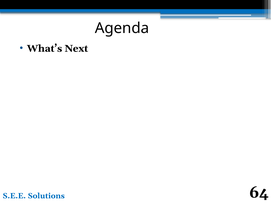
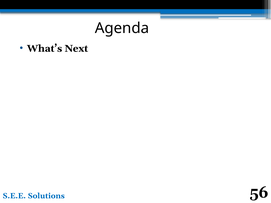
64: 64 -> 56 (259, 193)
